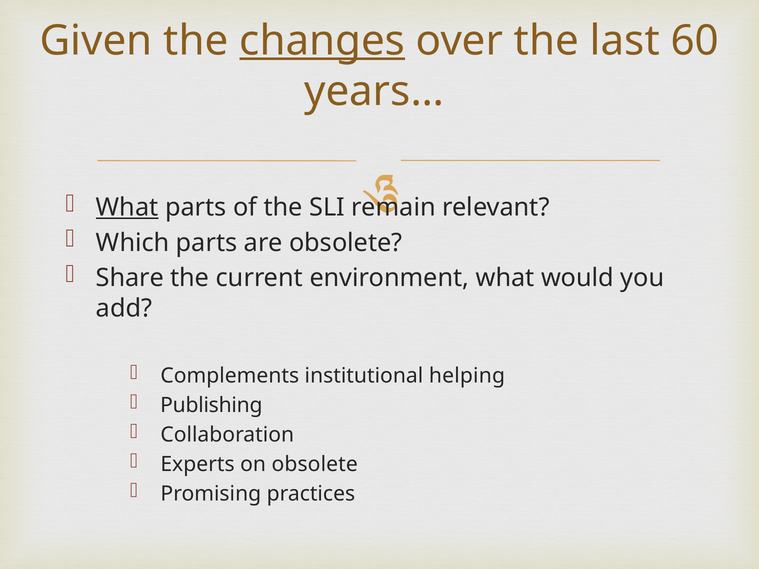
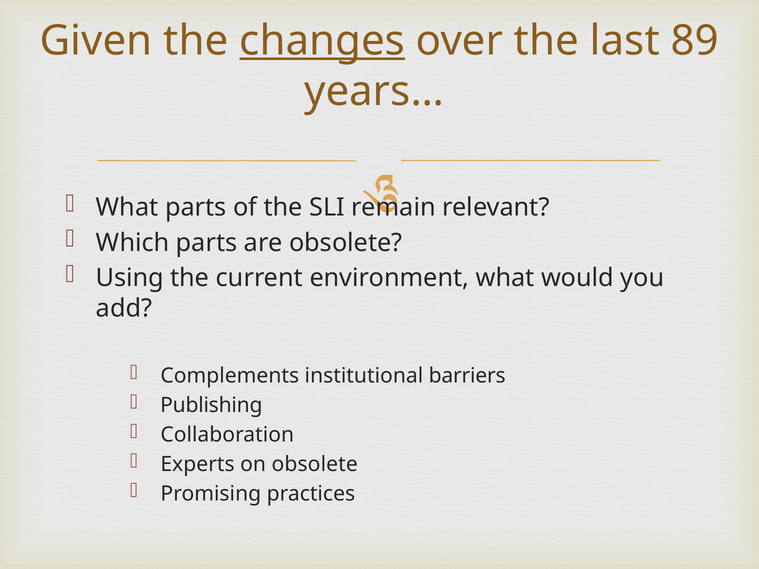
60: 60 -> 89 (695, 41)
What underline: present -> none (127, 207)
Share: Share -> Using (130, 278)
helping: helping -> barriers (467, 376)
